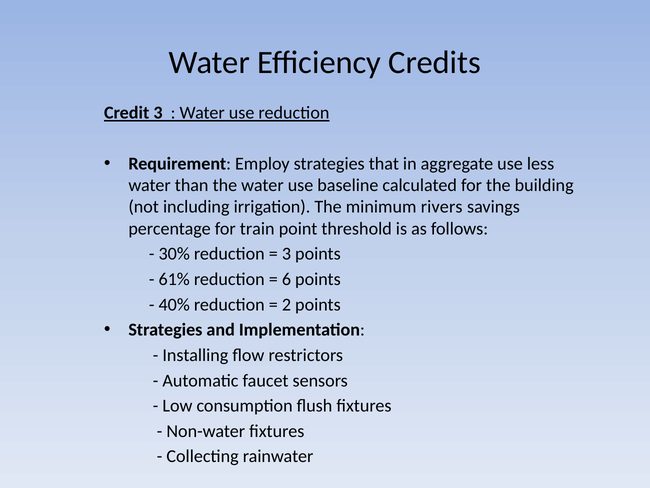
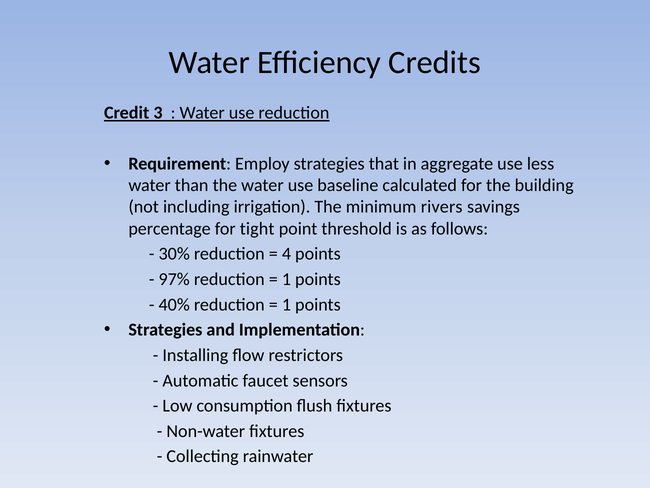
train: train -> tight (257, 228)
3: 3 -> 4 (286, 254)
61%: 61% -> 97% (174, 279)
6: 6 -> 1 (286, 279)
2: 2 -> 1 (286, 304)
